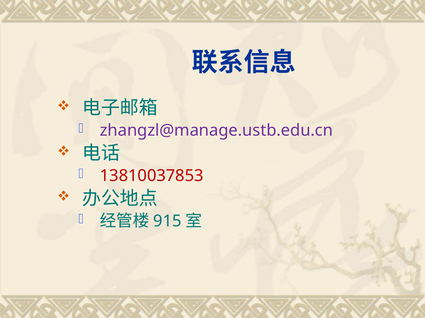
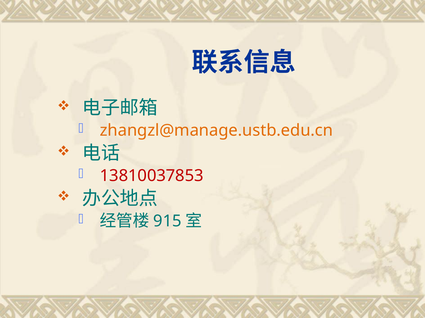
zhangzl@manage.ustb.edu.cn colour: purple -> orange (216, 131)
